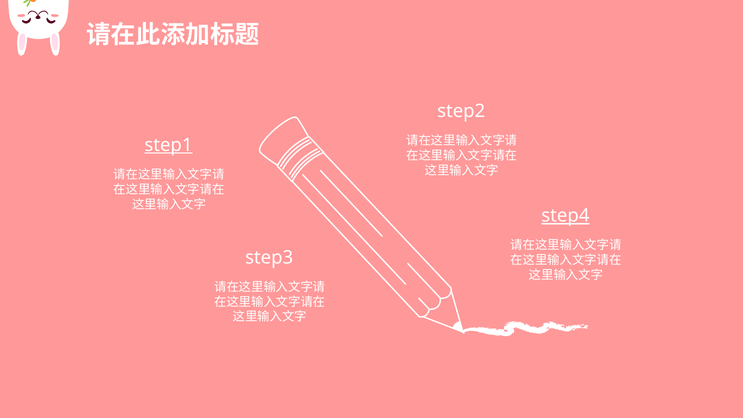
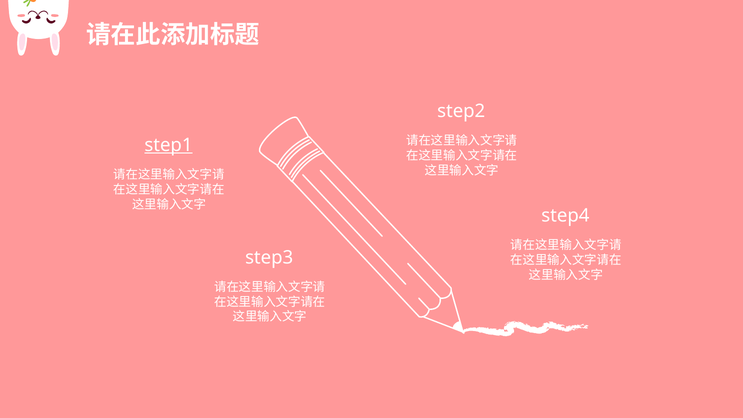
step4 underline: present -> none (565, 216)
